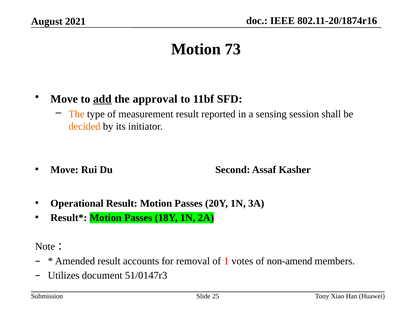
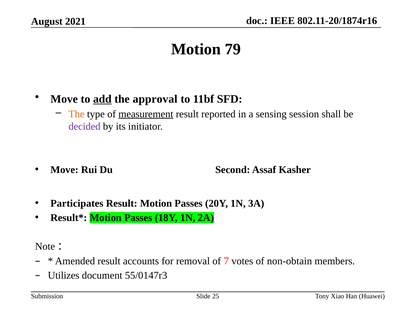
73: 73 -> 79 (233, 49)
measurement underline: none -> present (146, 114)
decided colour: orange -> purple (84, 126)
Operational: Operational -> Participates (77, 203)
1: 1 -> 7 (226, 261)
non-amend: non-amend -> non-obtain (289, 261)
51/0147r3: 51/0147r3 -> 55/0147r3 (146, 275)
